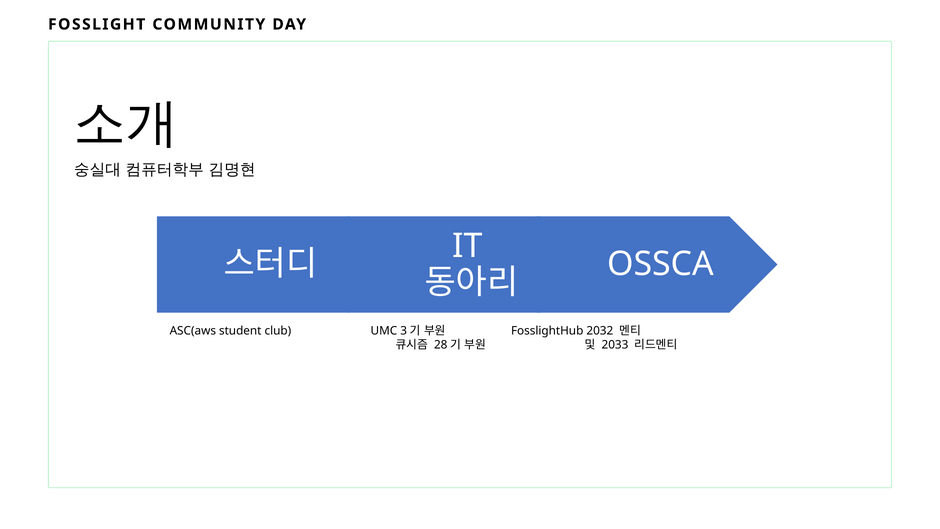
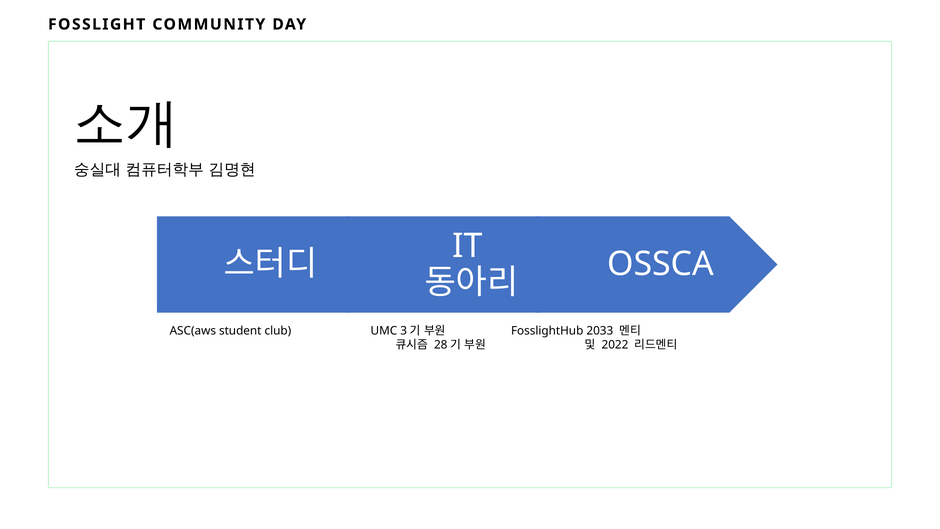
2032: 2032 -> 2033 (600, 331)
2033: 2033 -> 2022 (615, 345)
